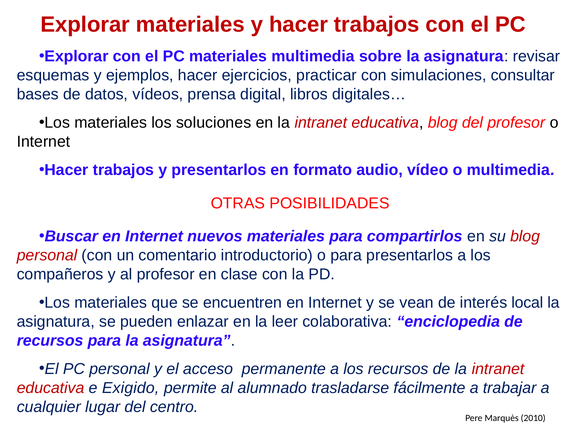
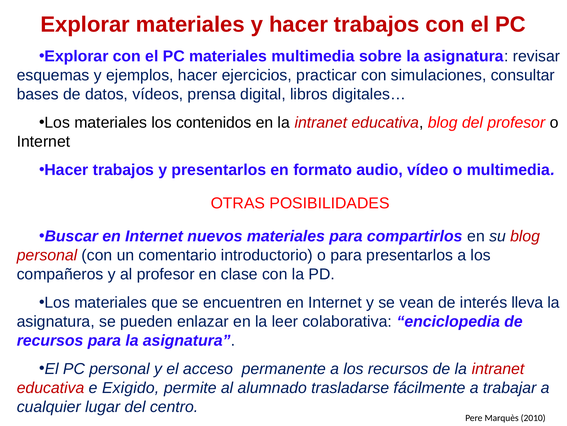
soluciones: soluciones -> contenidos (214, 123)
local: local -> lleva (527, 302)
